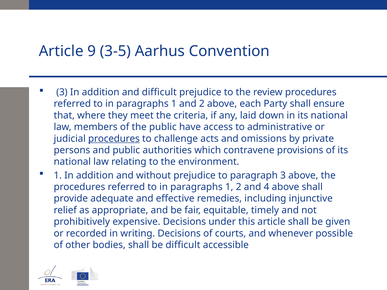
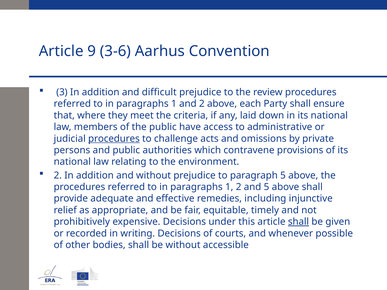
3-5: 3-5 -> 3-6 (115, 51)
1: 1 -> 2 (58, 175)
paragraph 3: 3 -> 5 (283, 175)
and 4: 4 -> 5 (267, 187)
shall underline: none -> present (298, 222)
be difficult: difficult -> without (183, 245)
